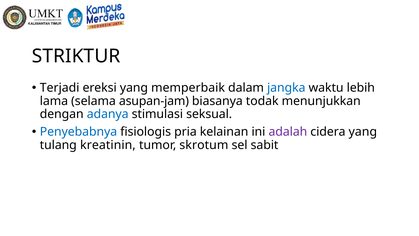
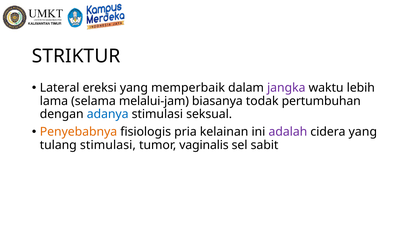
Terjadi: Terjadi -> Lateral (60, 88)
jangka colour: blue -> purple (286, 88)
asupan-jam: asupan-jam -> melalui-jam (154, 101)
menunjukkan: menunjukkan -> pertumbuhan (321, 101)
Penyebabnya colour: blue -> orange (78, 132)
tulang kreatinin: kreatinin -> stimulasi (108, 145)
skrotum: skrotum -> vaginalis (204, 145)
